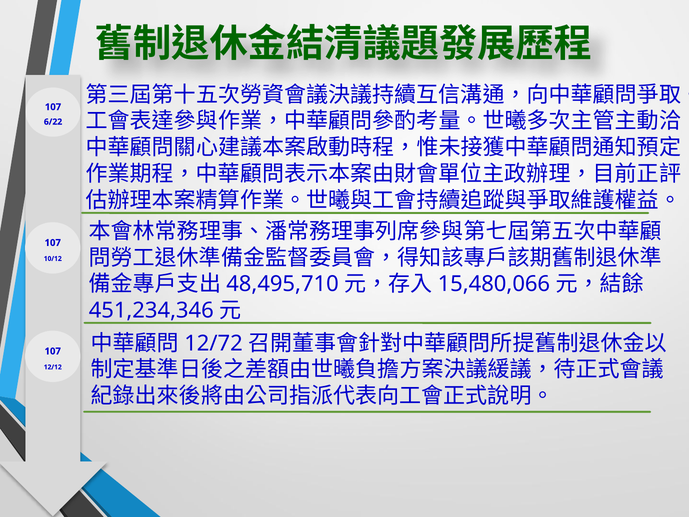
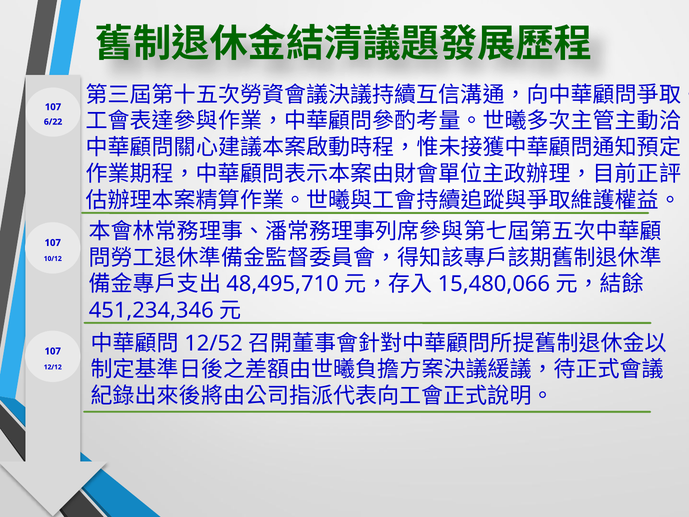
12/72: 12/72 -> 12/52 (214, 343)
